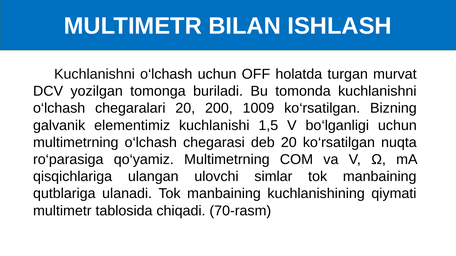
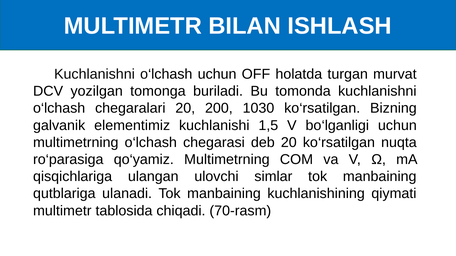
1009: 1009 -> 1030 (258, 108)
